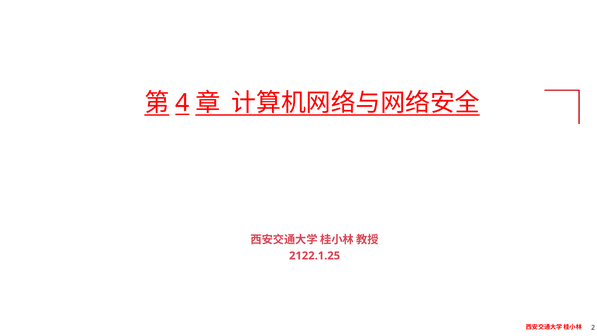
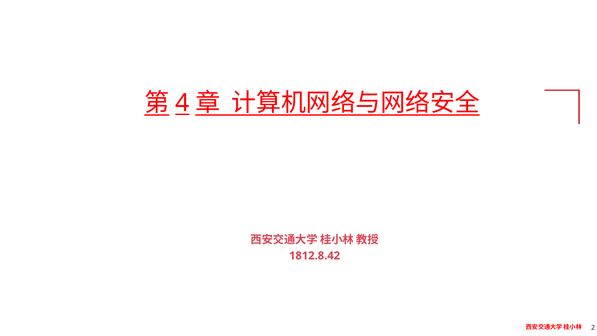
2122.1.25: 2122.1.25 -> 1812.8.42 (315, 256)
